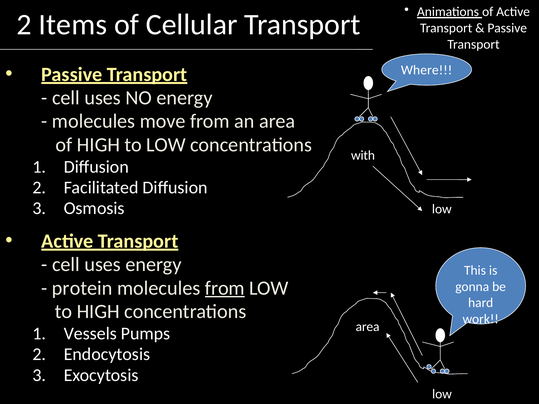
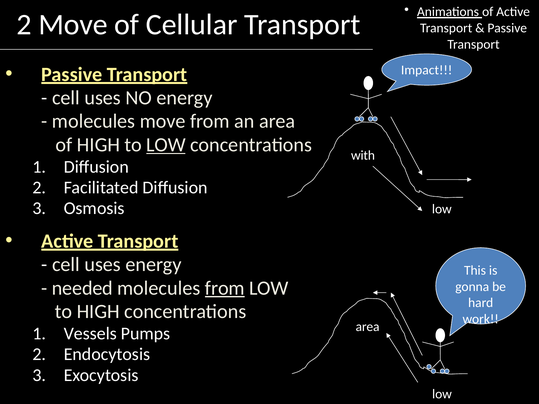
2 Items: Items -> Move (73, 25)
Where: Where -> Impact (427, 70)
LOW underline: none -> present (166, 145)
protein: protein -> needed (82, 288)
